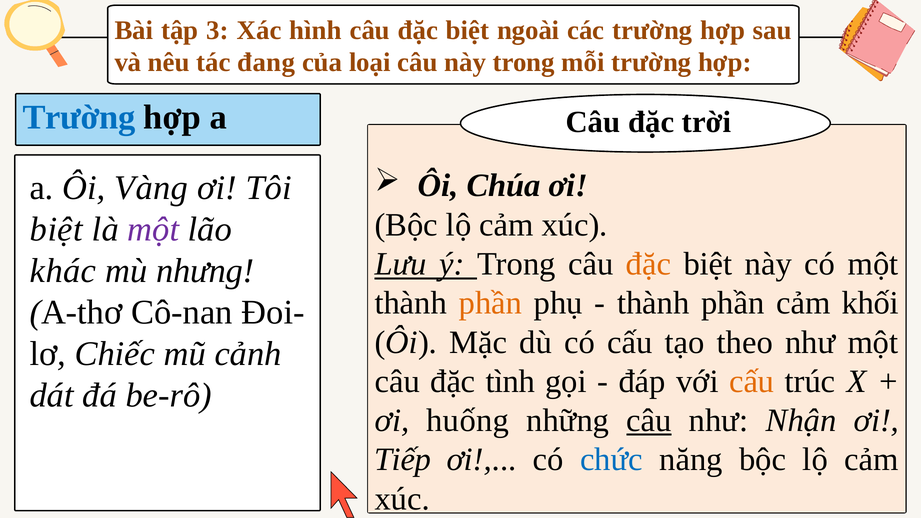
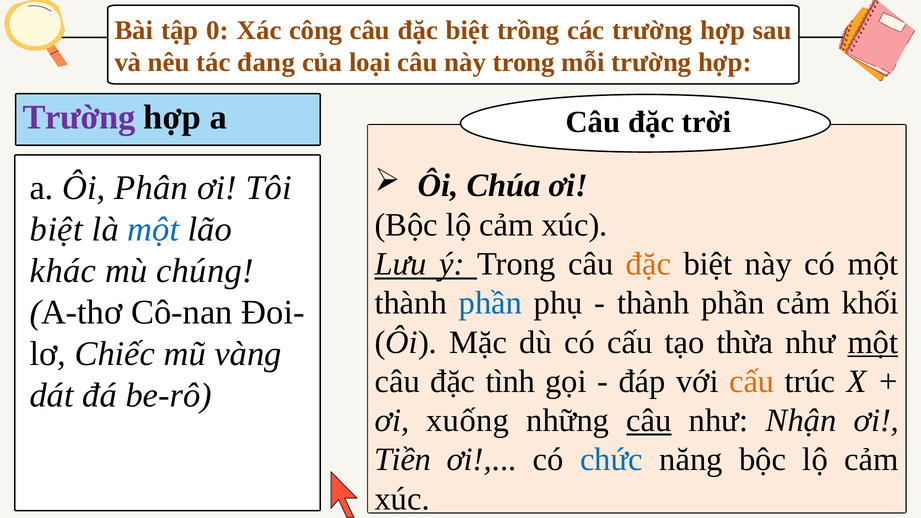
3: 3 -> 0 (218, 30)
hình: hình -> công (316, 30)
ngoài: ngoài -> trồng (528, 30)
Trường colour: blue -> purple (79, 117)
Vàng: Vàng -> Phân (151, 188)
một colour: purple -> blue (153, 229)
nhưng: nhưng -> chúng (205, 271)
phần colour: orange -> blue (490, 303)
theo: theo -> thừa (745, 342)
một underline: none -> present (873, 342)
cảnh: cảnh -> vàng (248, 354)
huống: huống -> xuống (468, 421)
Tiếp: Tiếp -> Tiền (402, 460)
